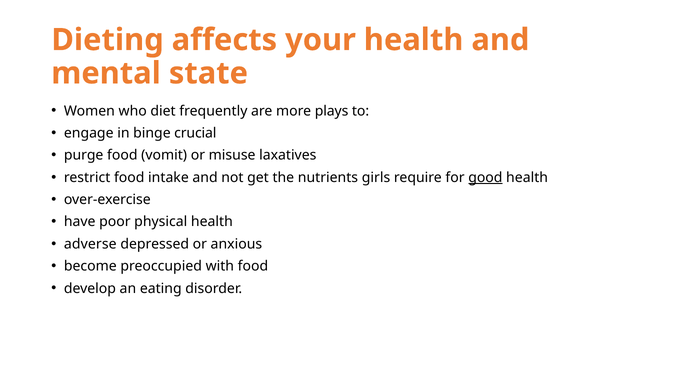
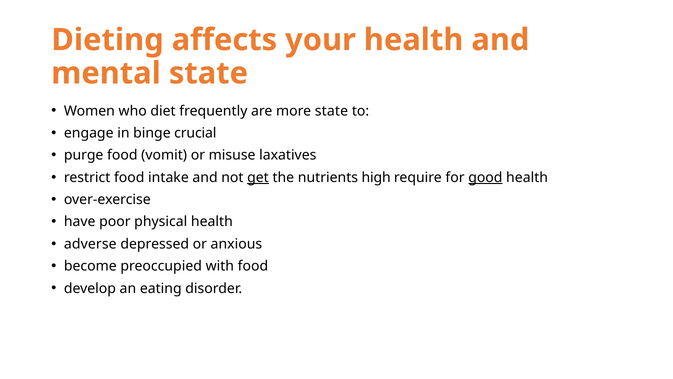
more plays: plays -> state (331, 111)
get underline: none -> present (258, 177)
girls: girls -> high (376, 177)
